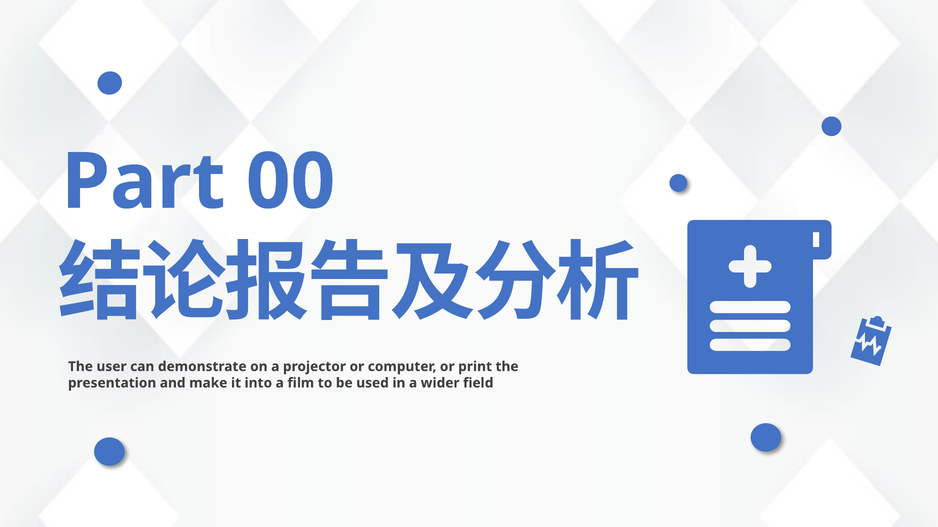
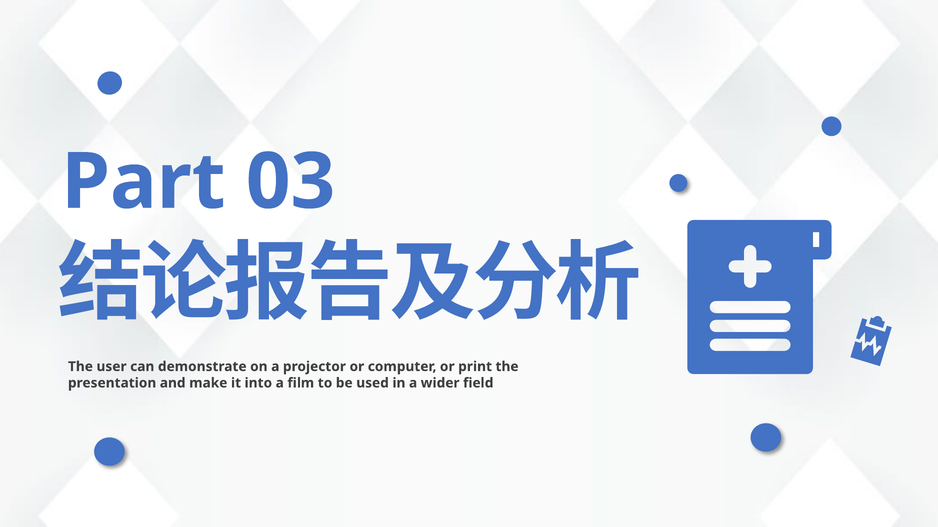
00: 00 -> 03 (291, 182)
